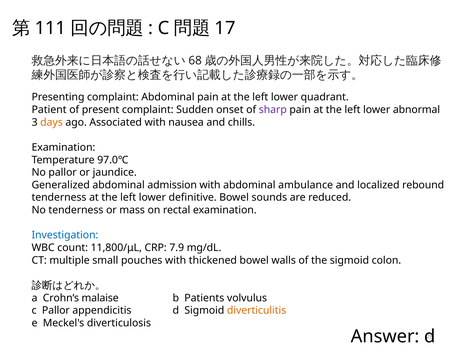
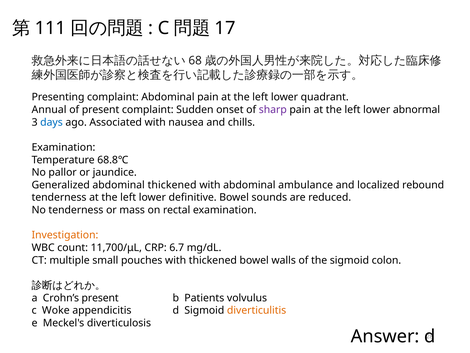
Patient: Patient -> Annual (49, 110)
days colour: orange -> blue (51, 122)
97.0℃: 97.0℃ -> 68.8℃ (113, 160)
abdominal admission: admission -> thickened (172, 185)
Investigation colour: blue -> orange (65, 235)
11,800/μL: 11,800/μL -> 11,700/μL (116, 247)
7.9: 7.9 -> 6.7 (177, 247)
Crohn’s malaise: malaise -> present (100, 297)
c Pallor: Pallor -> Woke (56, 310)
